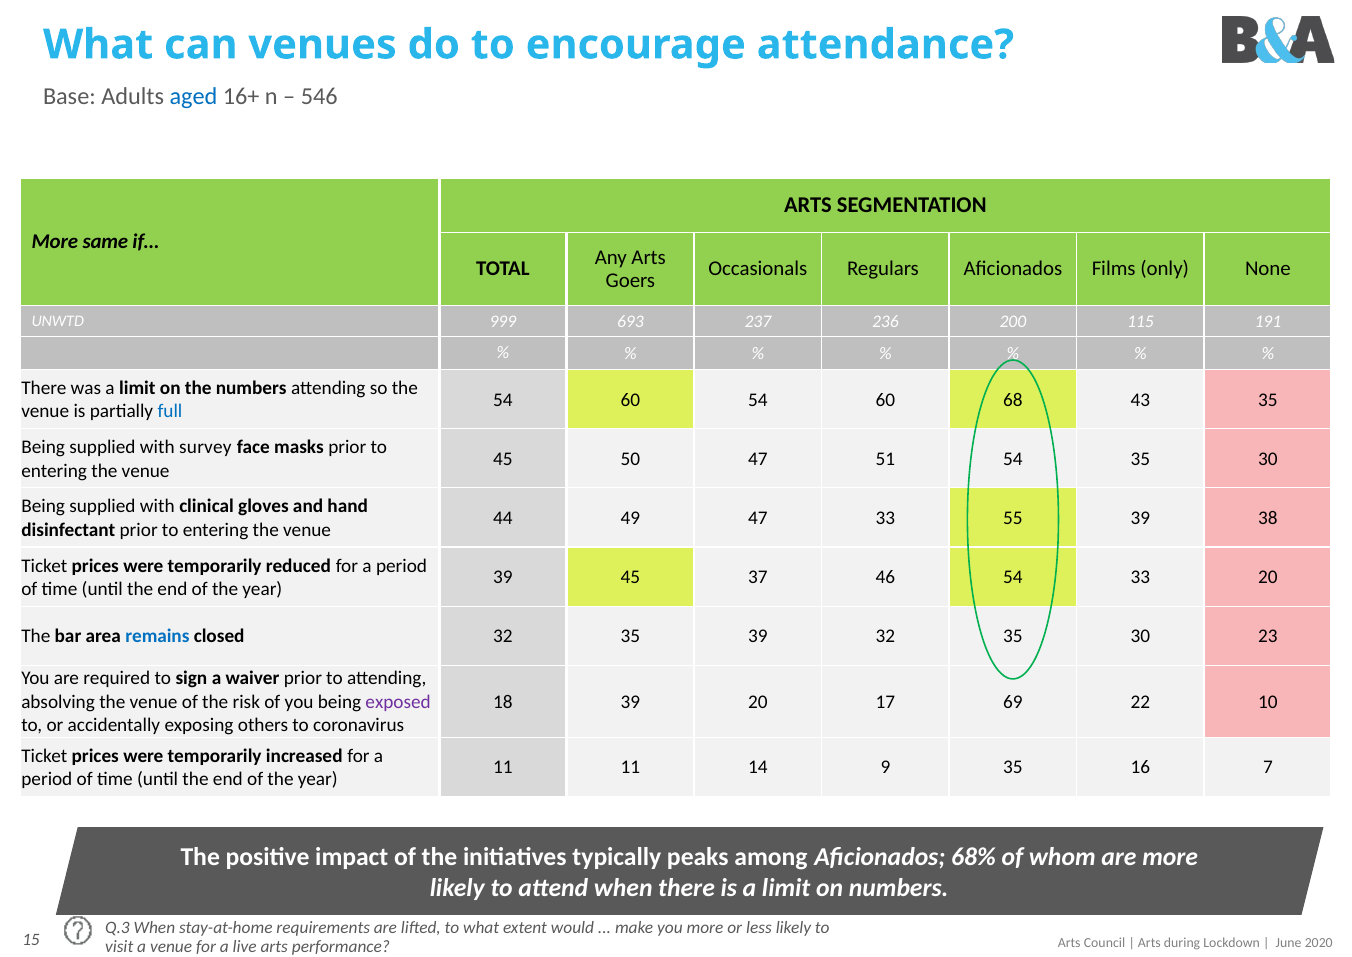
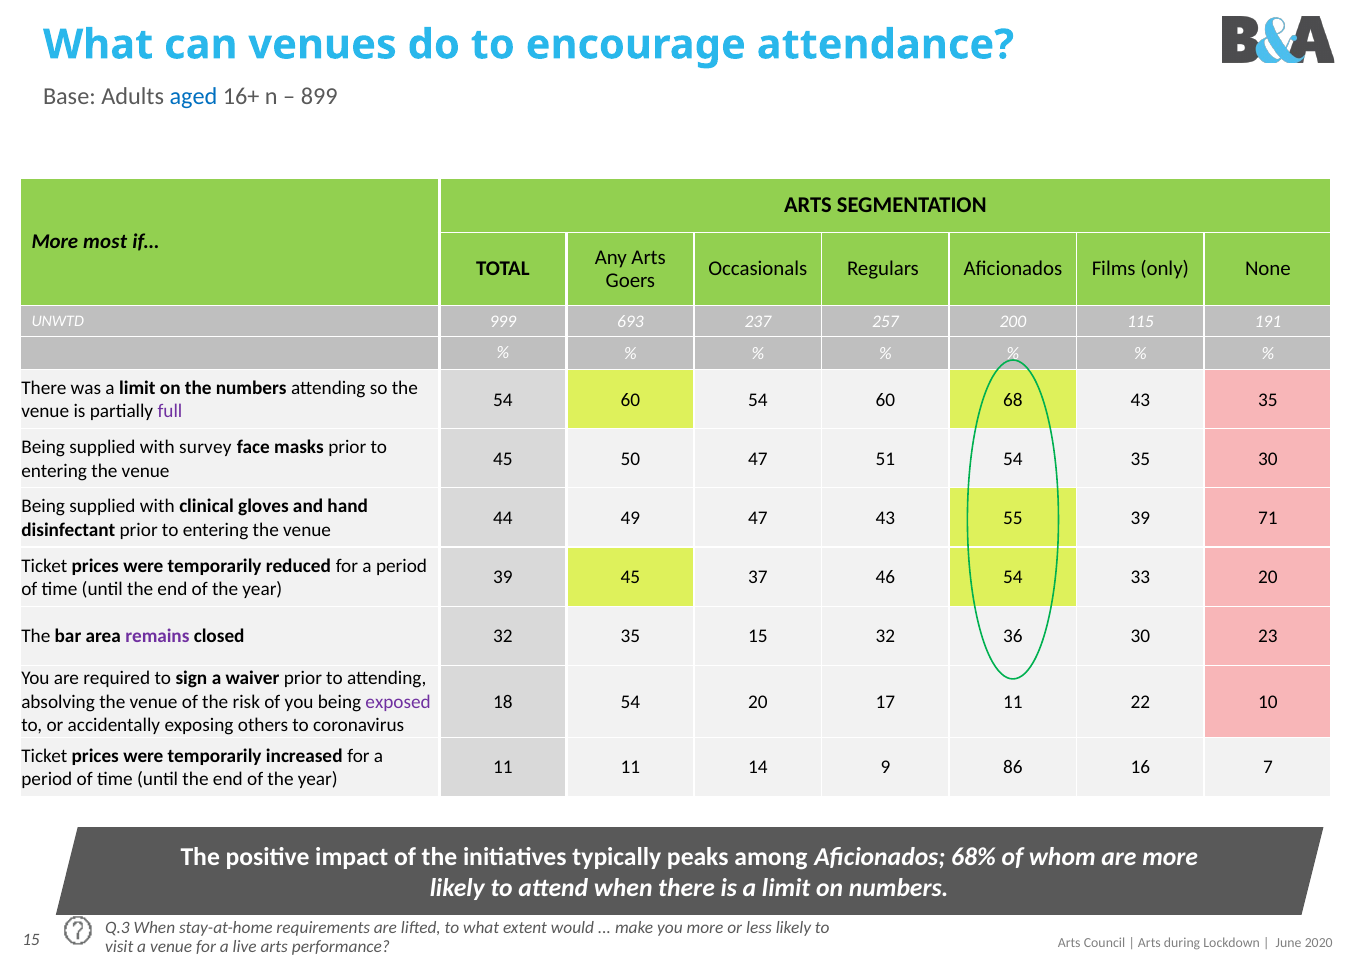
546: 546 -> 899 (319, 96)
same: same -> most (105, 241)
236: 236 -> 257 (885, 321)
full colour: blue -> purple (170, 411)
47 33: 33 -> 43 (885, 518)
38: 38 -> 71 (1268, 518)
remains colour: blue -> purple (157, 636)
35 39: 39 -> 15 (758, 636)
35: 35 -> 36 (1013, 636)
18 39: 39 -> 54 (630, 702)
17 69: 69 -> 11 (1013, 702)
9 35: 35 -> 86 (1013, 767)
